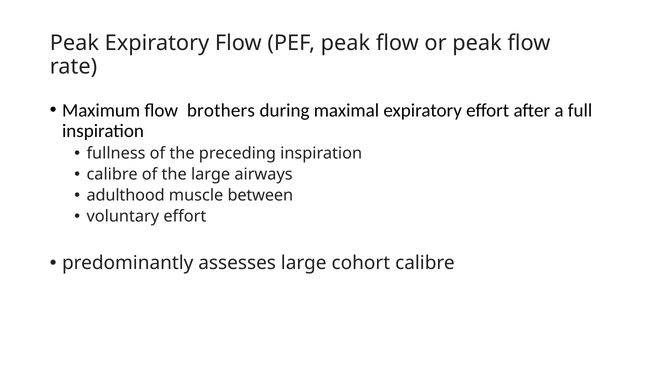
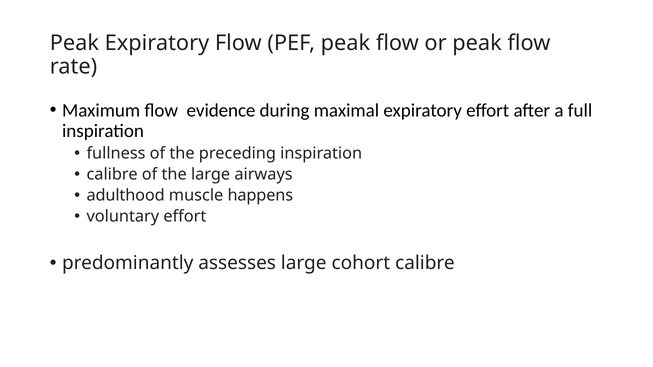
brothers: brothers -> evidence (221, 110)
between: between -> happens (260, 195)
